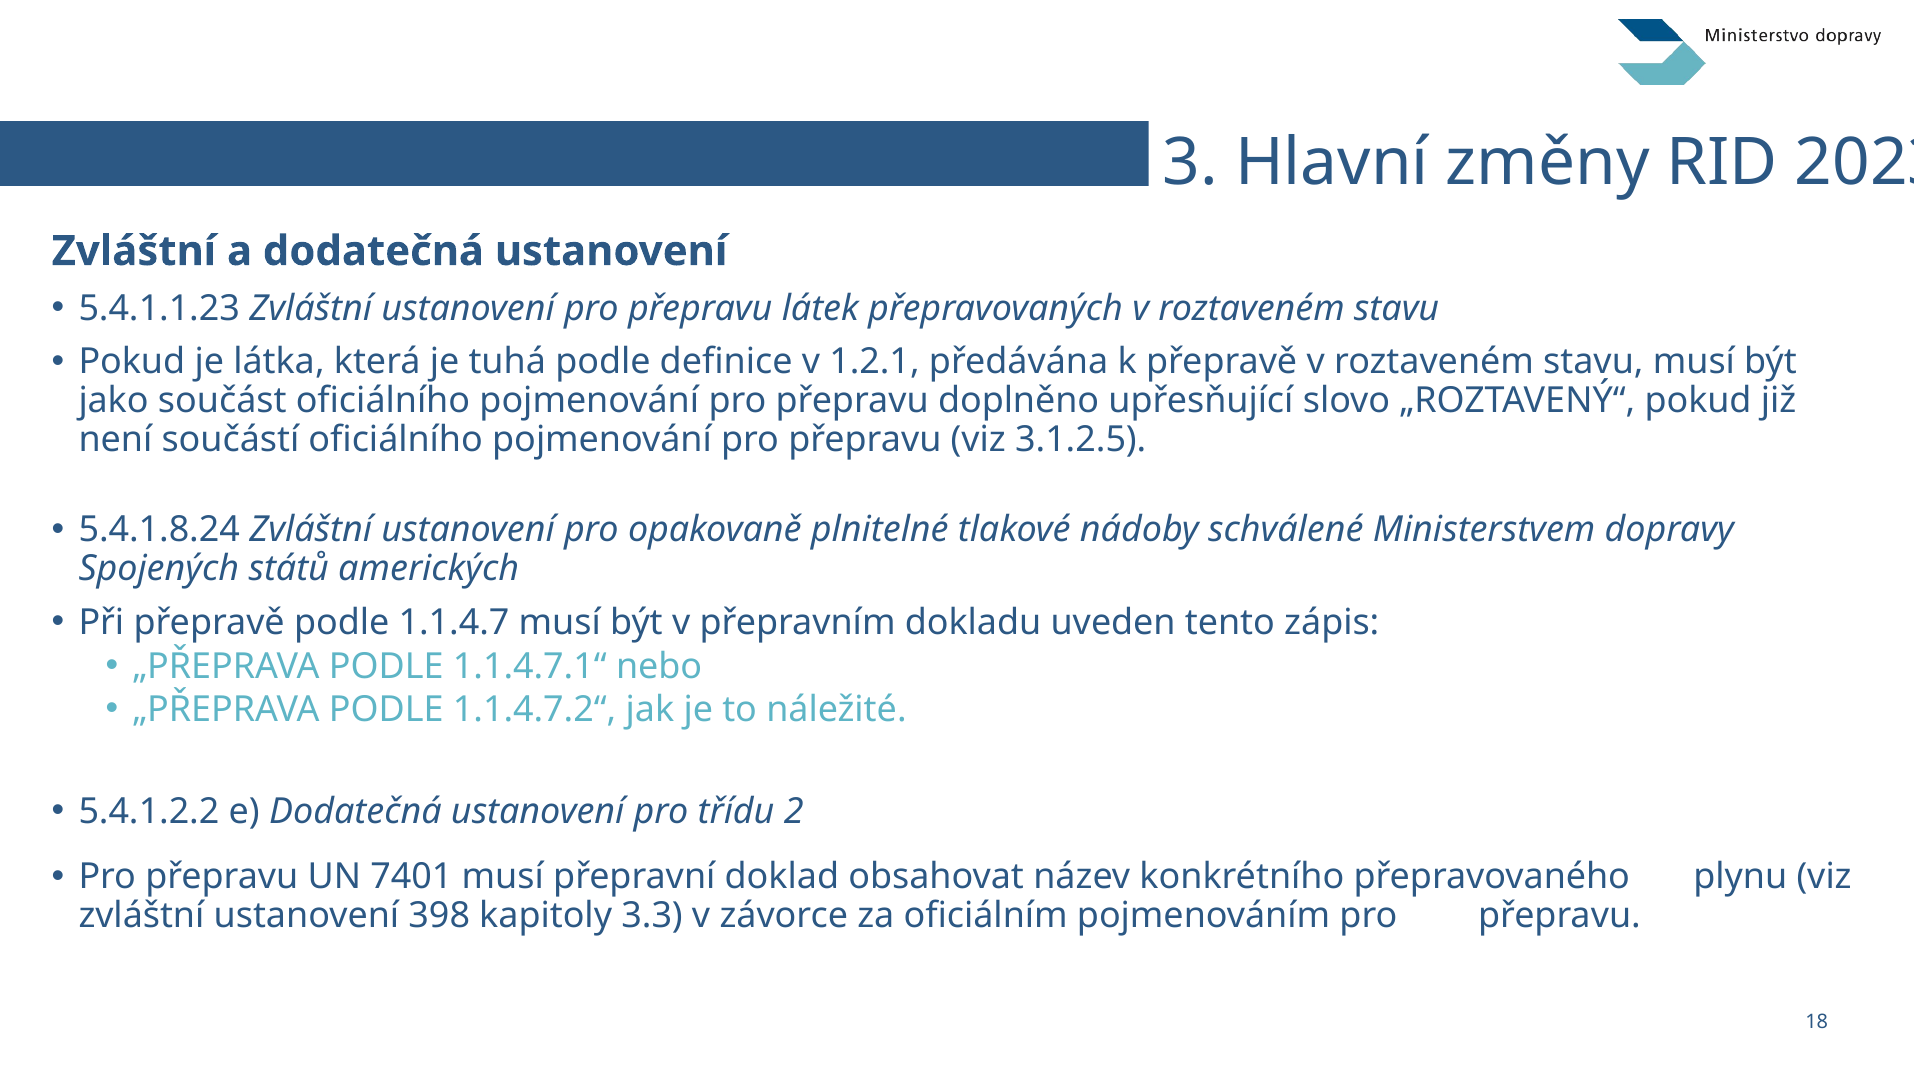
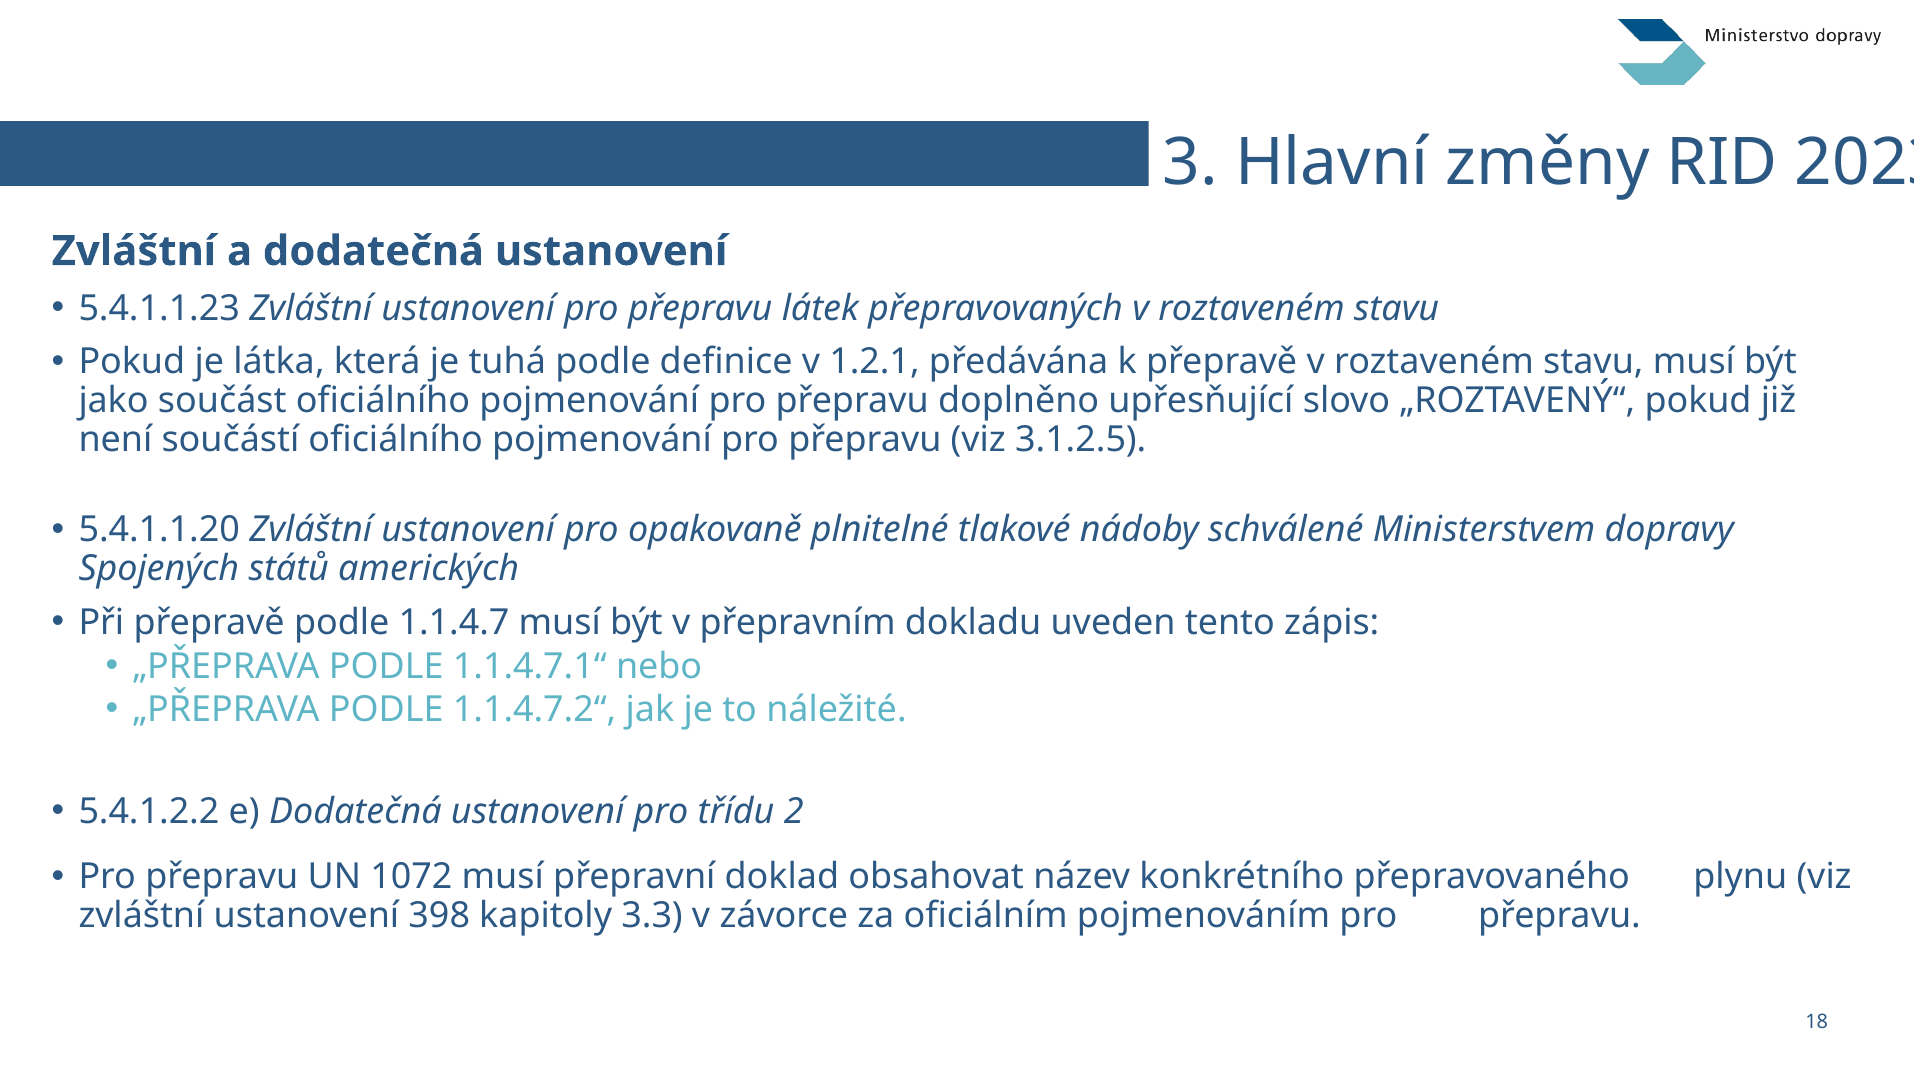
5.4.1.8.24: 5.4.1.8.24 -> 5.4.1.1.20 (159, 530)
7401: 7401 -> 1072 (411, 876)
